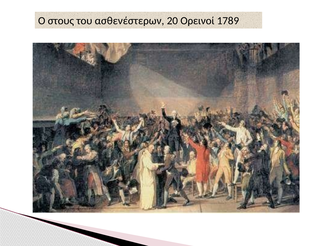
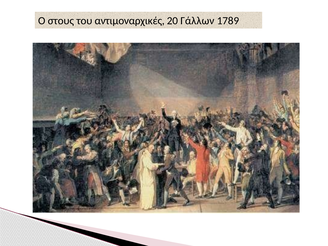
ασθενέστερων: ασθενέστερων -> αντιμοναρχικές (130, 21)
Ορεινοί: Ορεινοί -> Γάλλων (197, 21)
